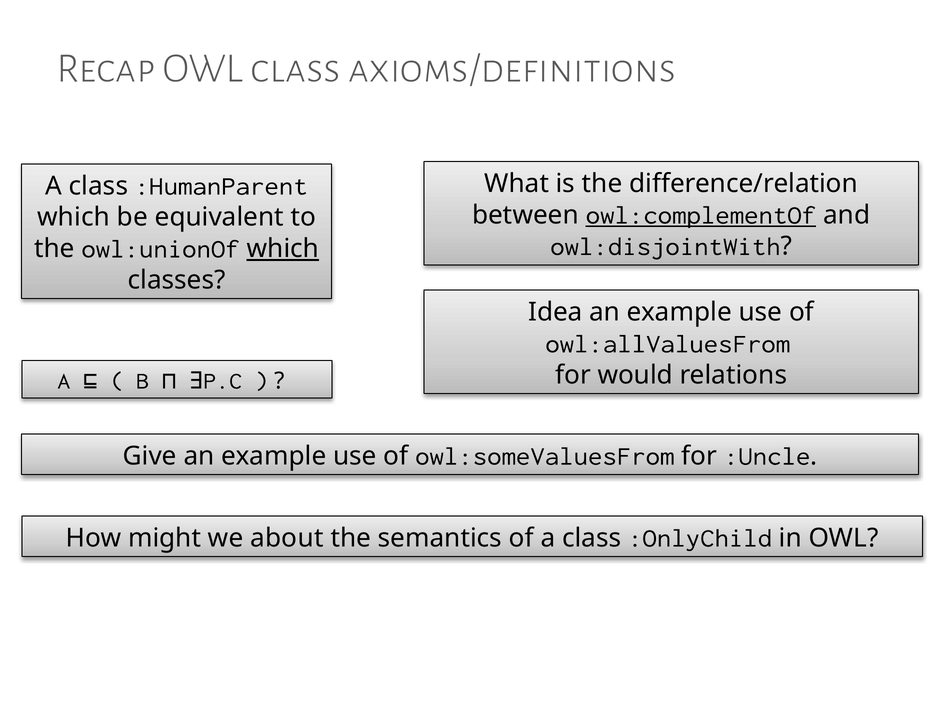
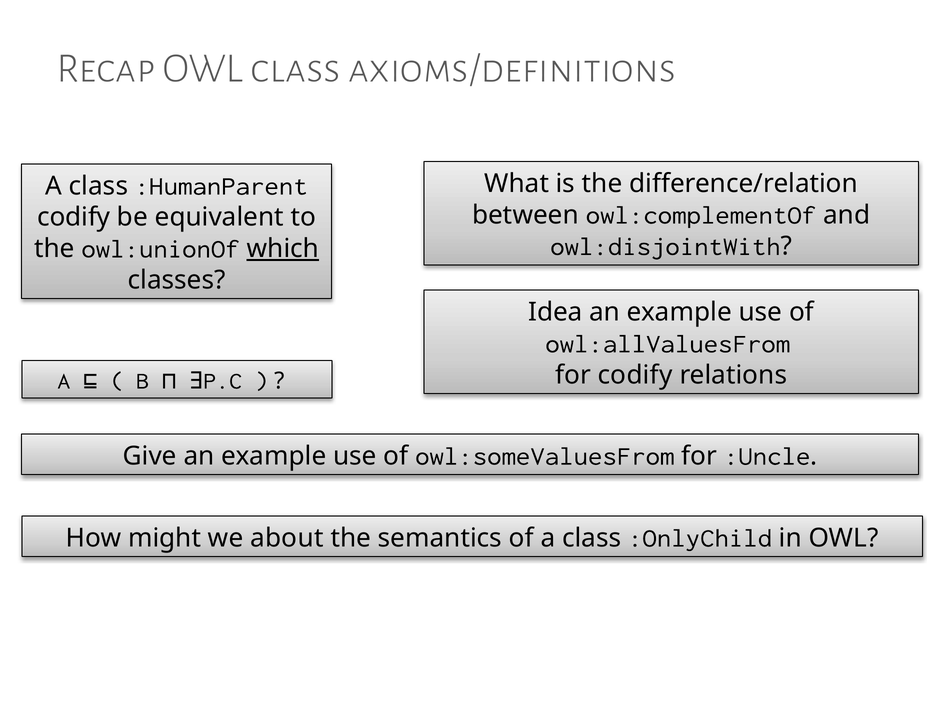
owl:complementOf underline: present -> none (701, 215)
which: which -> codify (74, 218)
for would: would -> codify (635, 375)
